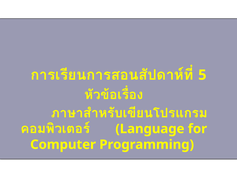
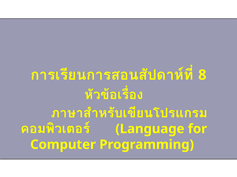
5: 5 -> 8 (202, 75)
